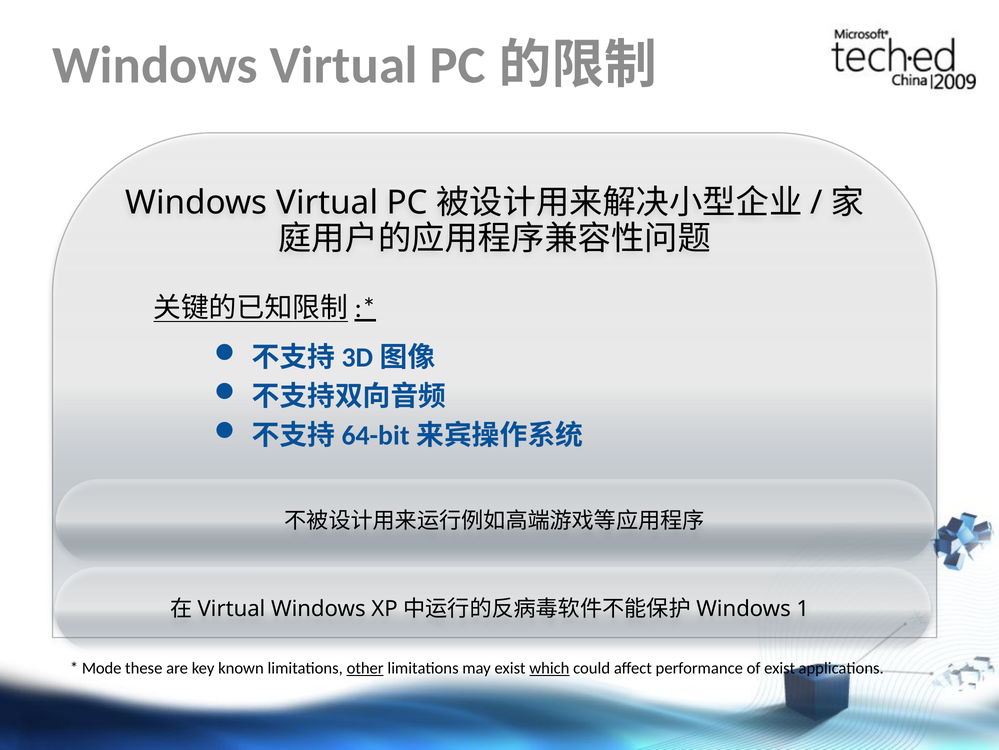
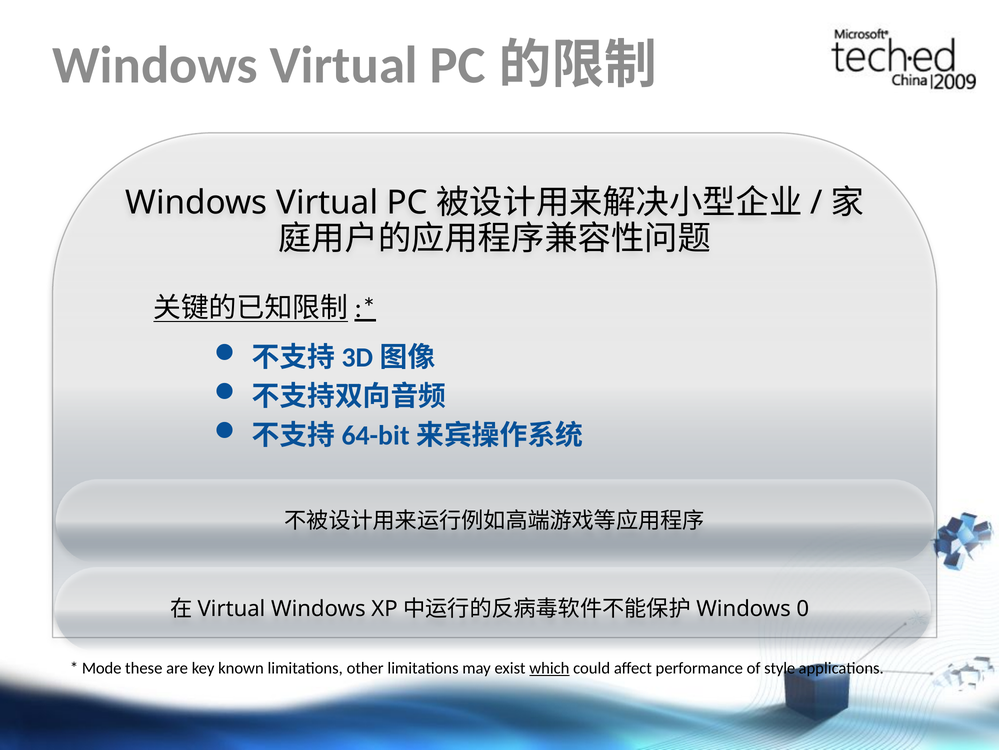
1: 1 -> 0 (803, 608)
other underline: present -> none (365, 668)
of exist: exist -> style (780, 668)
